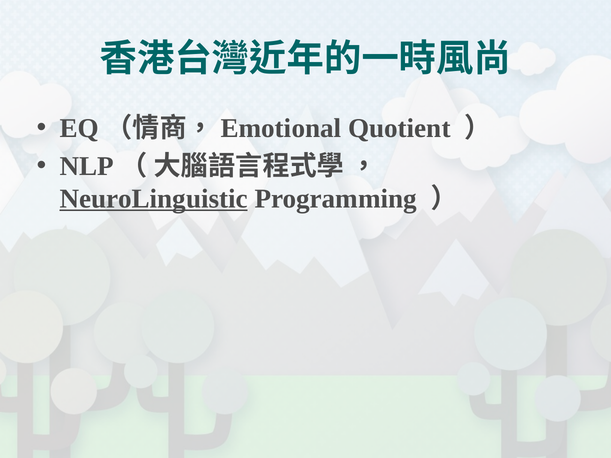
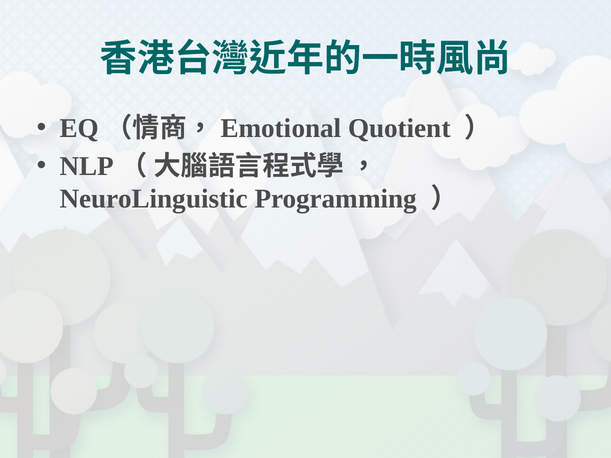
NeuroLinguistic underline: present -> none (154, 199)
